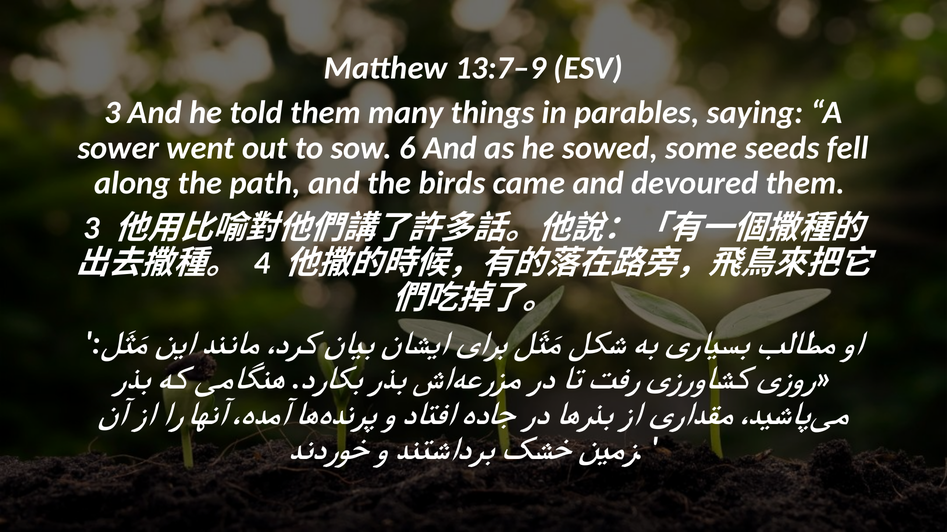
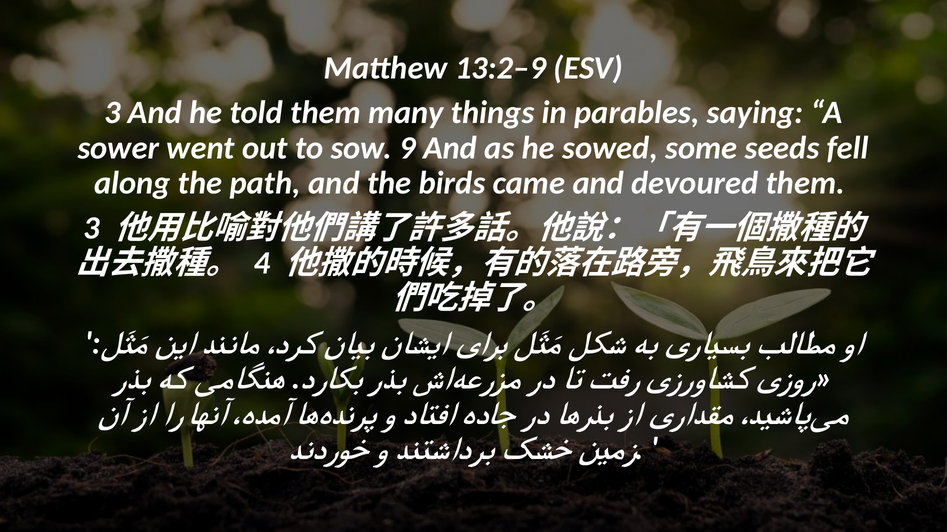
13:7–9: 13:7–9 -> 13:2–9 (501, 68)
6: 6 -> 9 (408, 148)
